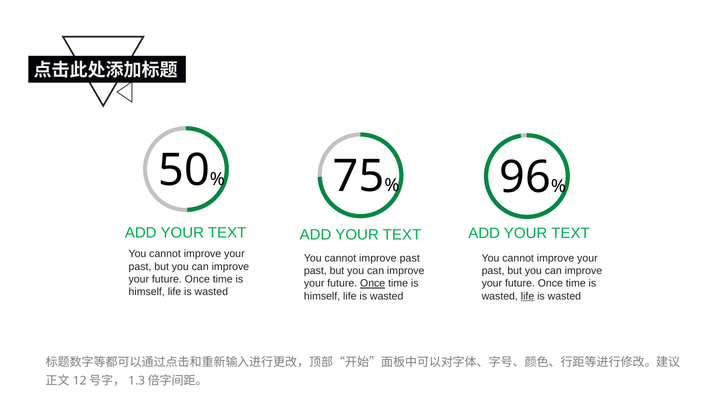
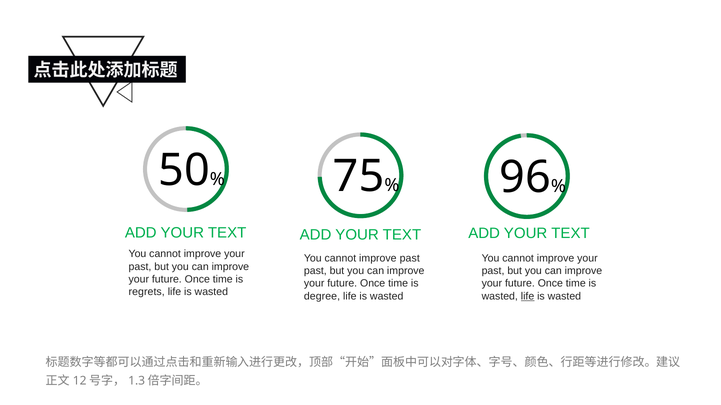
Once underline: present -> none (373, 284)
himself: himself -> regrets (147, 292)
himself: himself -> degree (322, 297)
